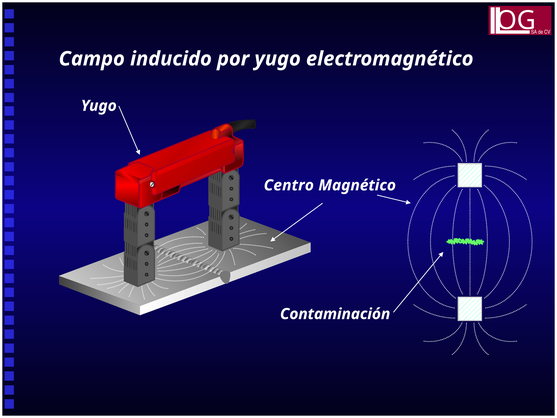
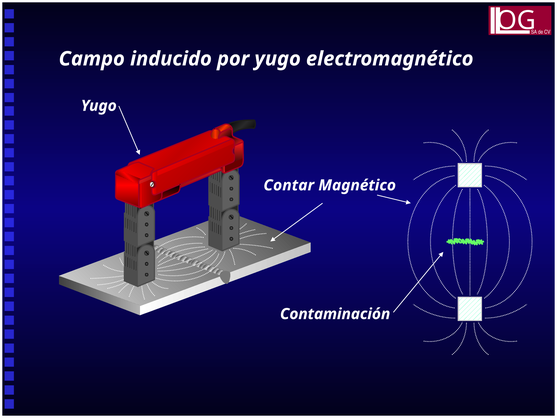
Centro: Centro -> Contar (289, 185)
